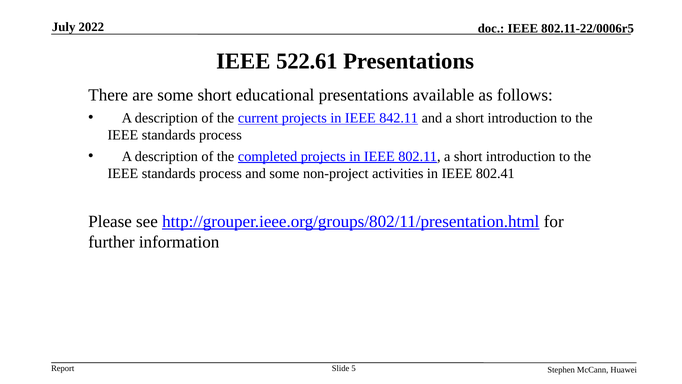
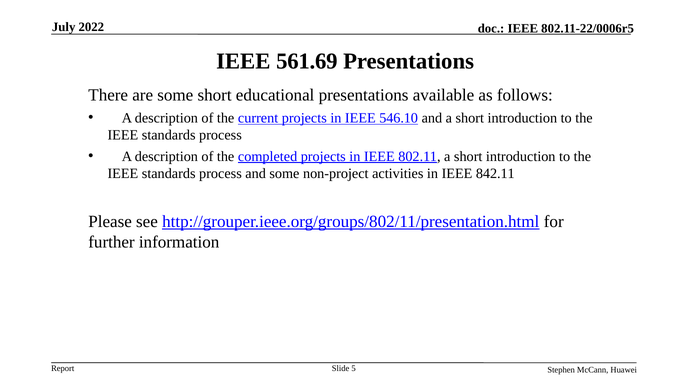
522.61: 522.61 -> 561.69 (307, 61)
842.11: 842.11 -> 546.10 (399, 118)
802.41: 802.41 -> 842.11 (495, 173)
